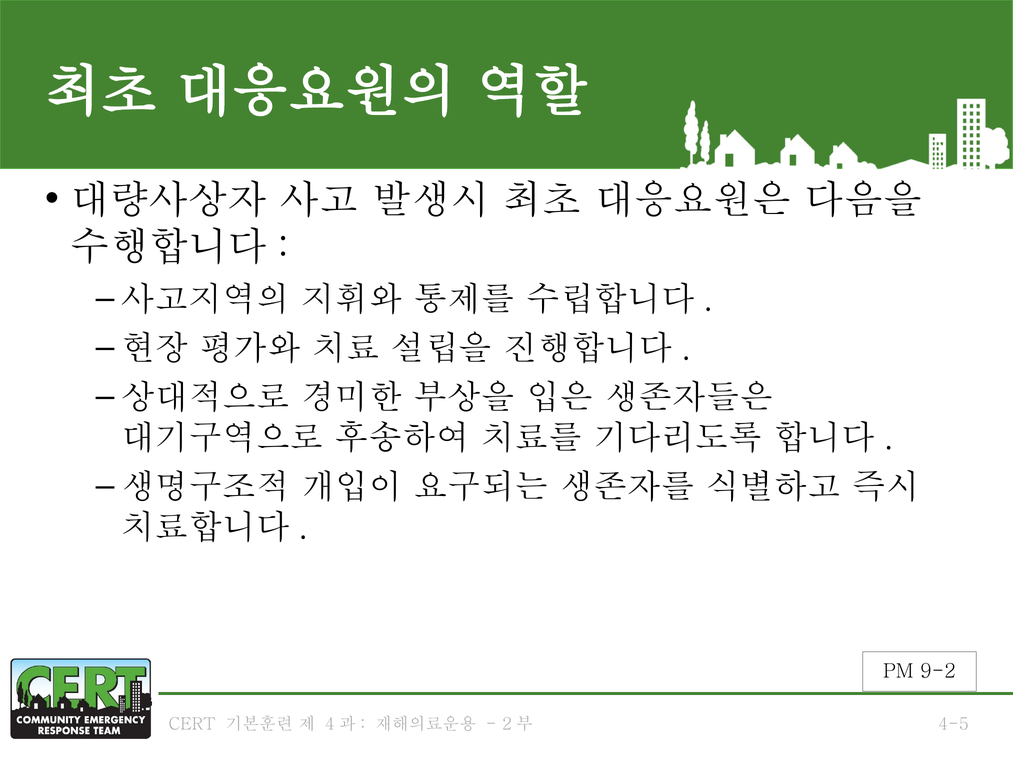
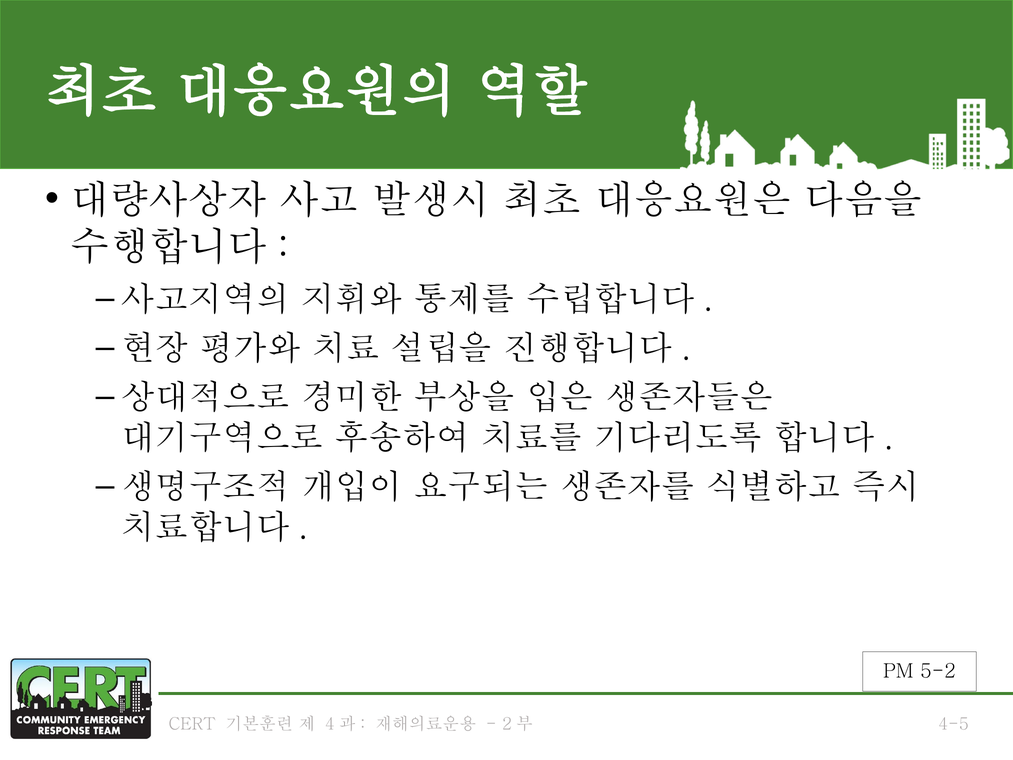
9-2: 9-2 -> 5-2 (938, 671)
